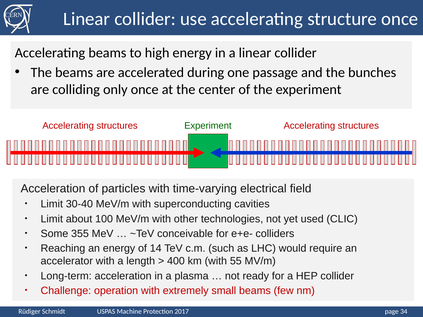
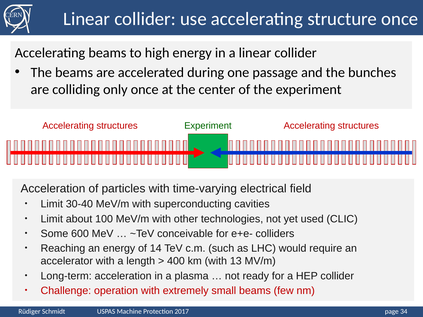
355: 355 -> 600 (80, 234)
55: 55 -> 13 (236, 261)
